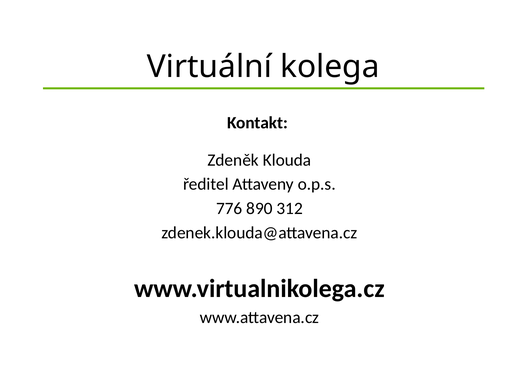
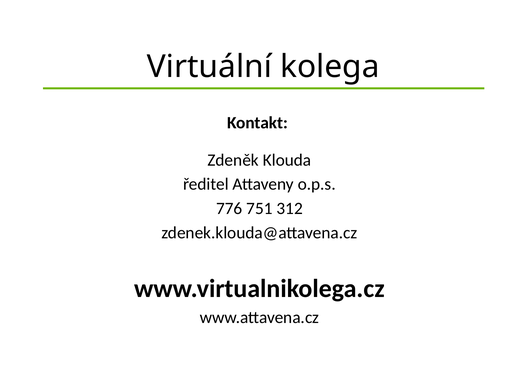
890: 890 -> 751 (259, 209)
